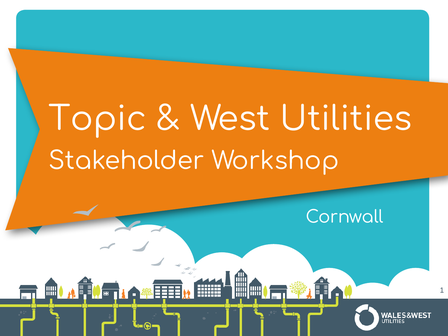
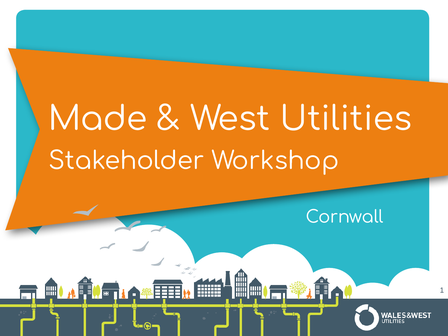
Topic: Topic -> Made (98, 119)
